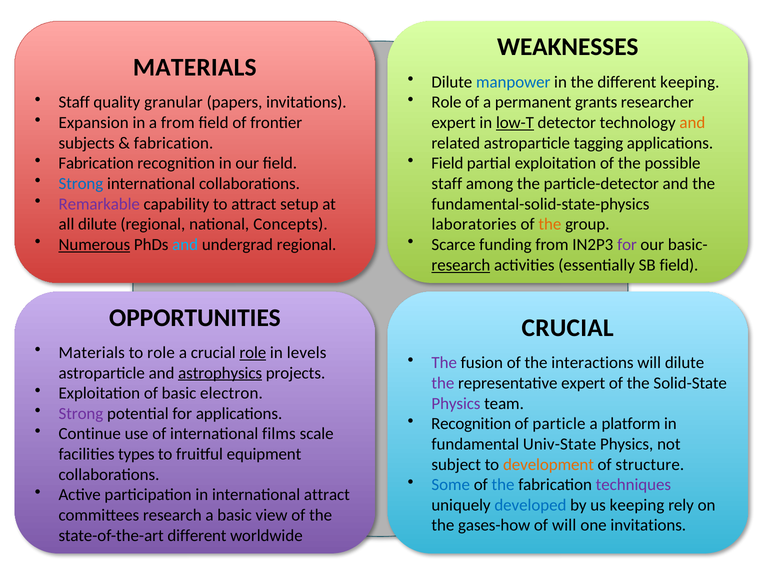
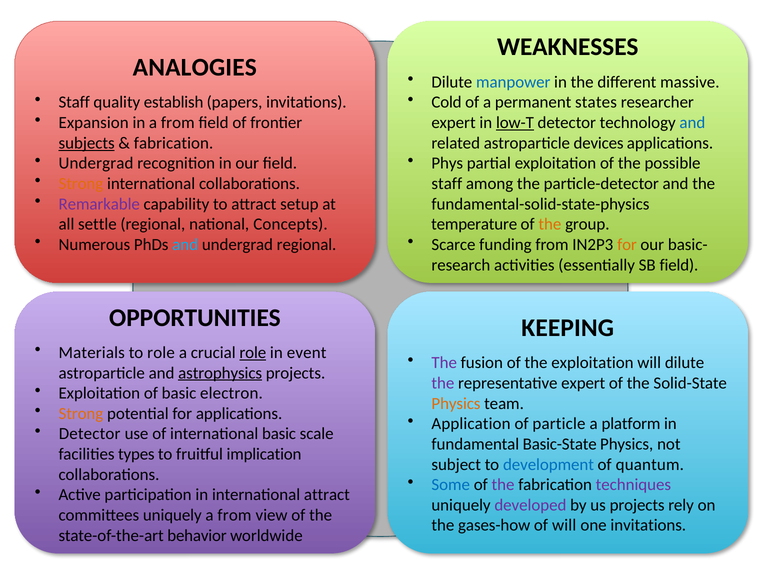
MATERIALS: MATERIALS -> ANALOGIES (195, 67)
different keeping: keeping -> massive (690, 82)
granular: granular -> establish (174, 102)
Role: Role -> Cold (447, 102)
grants: grants -> states (596, 102)
and colour: orange -> blue (692, 123)
subjects underline: none -> present (87, 143)
tagging: tagging -> devices (599, 143)
Fabrication: Fabrication -> Undergrad (96, 163)
Field: Field -> Phys (447, 163)
Strong colour: blue -> orange (81, 184)
all dilute: dilute -> settle (97, 224)
laboratories: laboratories -> temperature (474, 224)
Numerous underline: present -> none (94, 244)
for colour: purple -> orange (627, 244)
research underline: present -> none (461, 265)
CRUCIAL: CRUCIAL -> KEEPING (568, 328)
levels: levels -> event (307, 352)
the interactions: interactions -> exploitation (592, 362)
Physics colour: purple -> orange (456, 403)
Strong colour: purple -> orange (81, 413)
Recognition: Recognition -> Application (471, 423)
Continue: Continue -> Detector (90, 434)
international films: films -> basic (279, 434)
Univ-State: Univ-State -> Basic-State (560, 444)
equipment: equipment -> implication (264, 454)
development colour: orange -> blue (548, 464)
structure: structure -> quantum (650, 464)
the colour: blue -> purple (503, 484)
developed colour: blue -> purple (530, 505)
us keeping: keeping -> projects (637, 505)
committees research: research -> uniquely (172, 515)
basic: basic -> from (234, 515)
state-of-the-art different: different -> behavior (197, 535)
